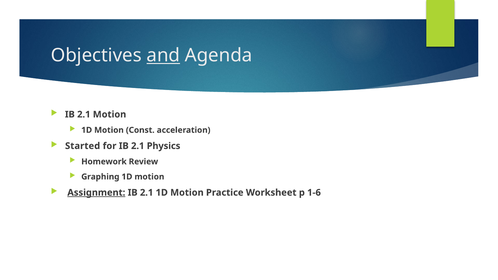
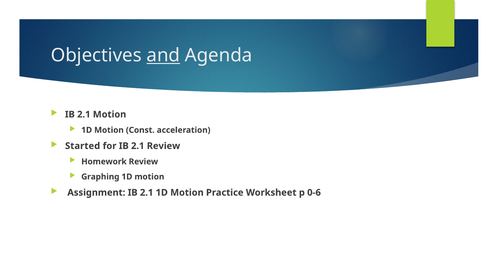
2.1 Physics: Physics -> Review (163, 146)
Assignment underline: present -> none (96, 193)
1-6: 1-6 -> 0-6 (314, 193)
